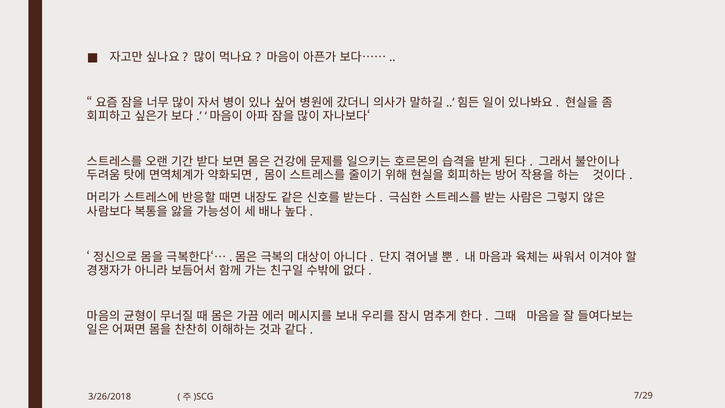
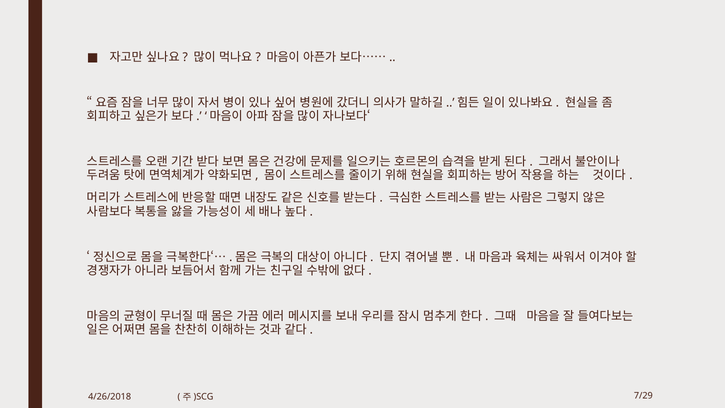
3/26/2018: 3/26/2018 -> 4/26/2018 (110, 396)
